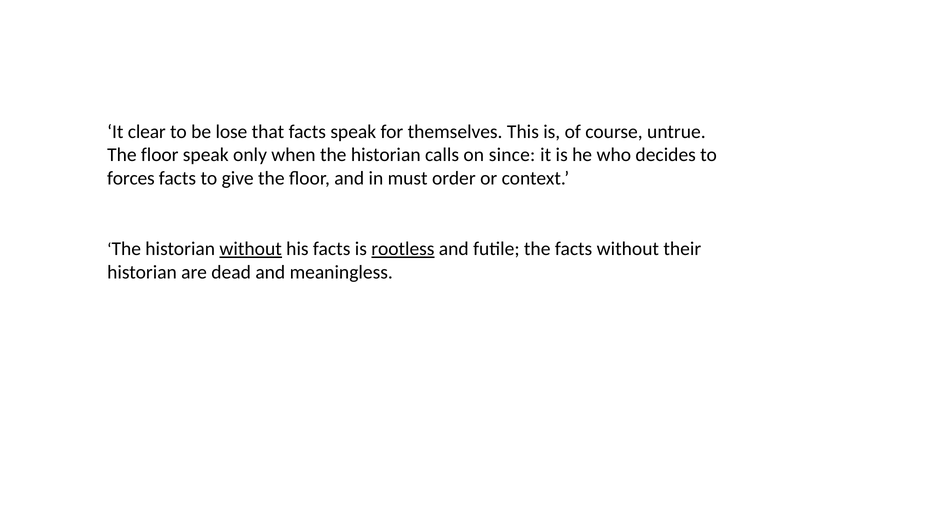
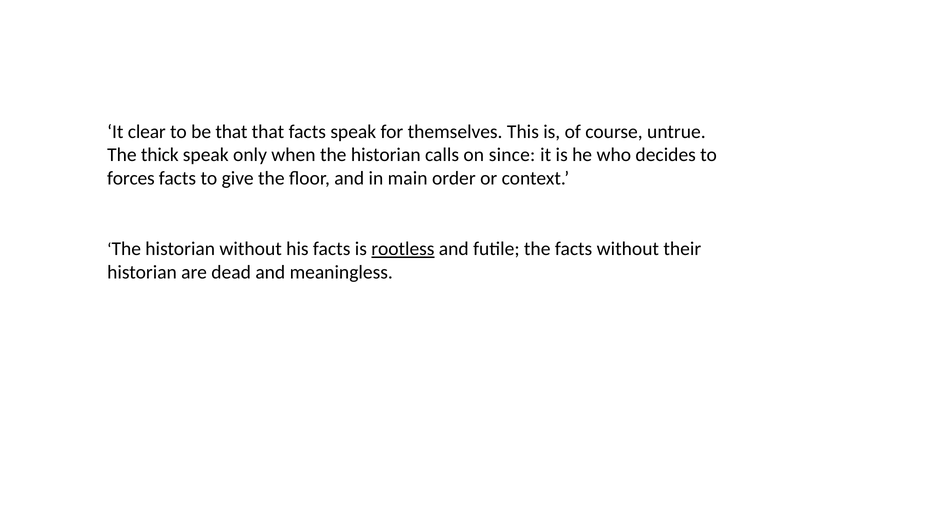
be lose: lose -> that (231, 132)
floor: floor -> thick (160, 155)
must: must -> main (408, 179)
without underline: present -> none (251, 249)
